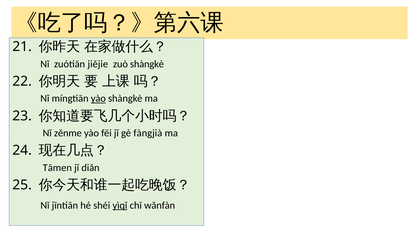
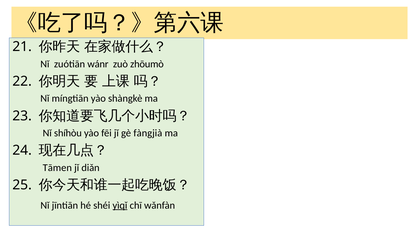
jiějie: jiějie -> wánr (98, 64)
zuò shàngkè: shàngkè -> zhōumò (147, 64)
yào underline: present -> none (98, 99)
zěnme: zěnme -> shíhòu (68, 133)
